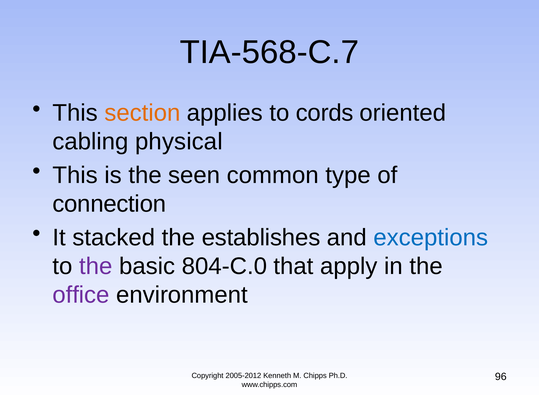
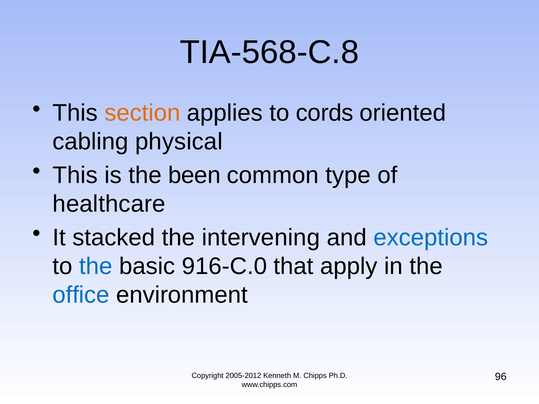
TIA-568-C.7: TIA-568-C.7 -> TIA-568-C.8 (269, 52)
seen: seen -> been (194, 175)
connection: connection -> healthcare (109, 204)
establishes: establishes -> intervening (261, 238)
the colour: purple -> blue (96, 266)
804-C.0: 804-C.0 -> 916-C.0 (224, 266)
office colour: purple -> blue (81, 295)
